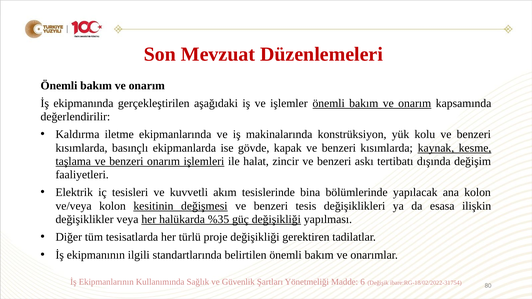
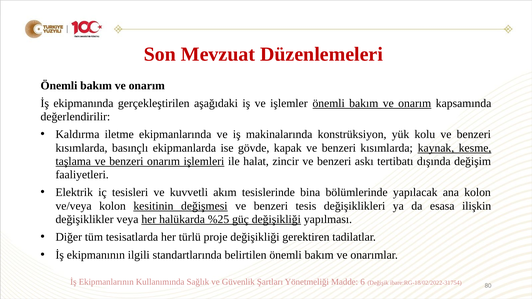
%35: %35 -> %25 (219, 219)
